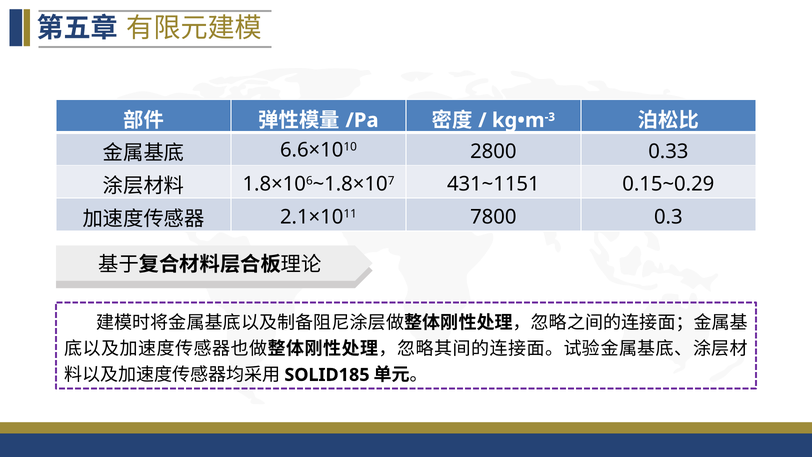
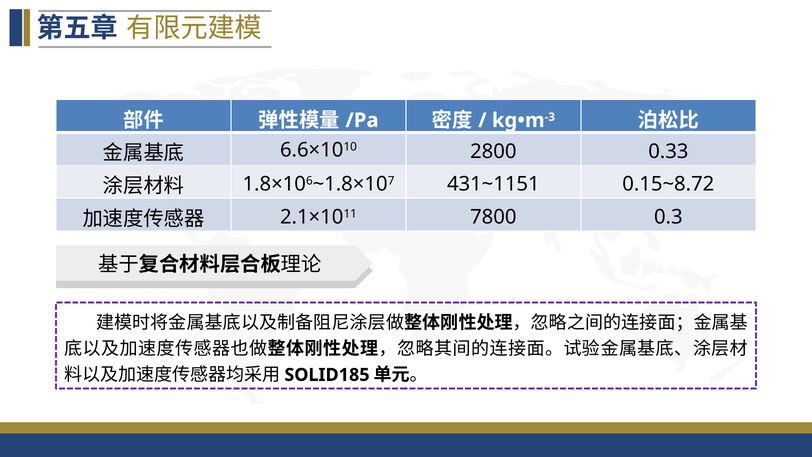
0.15~0.29: 0.15~0.29 -> 0.15~8.72 (668, 184)
